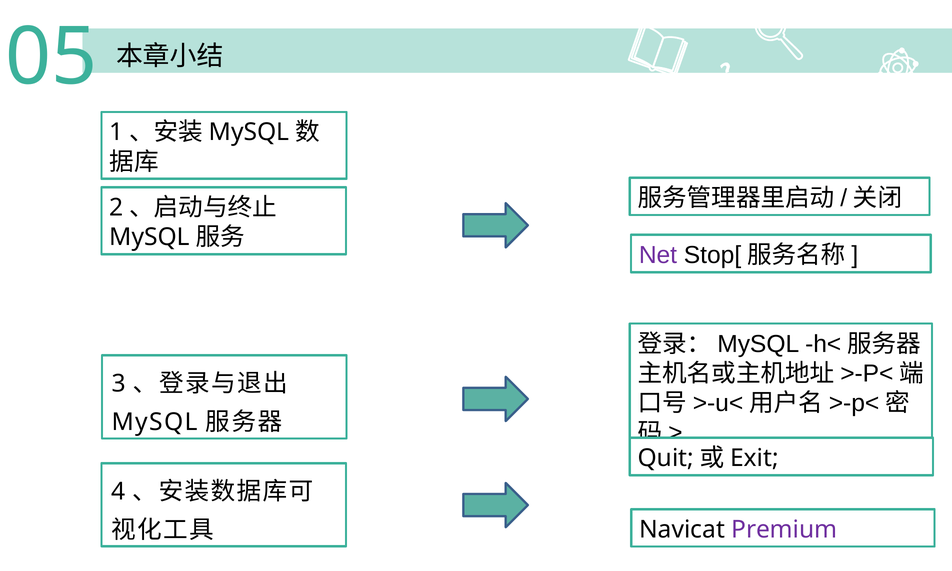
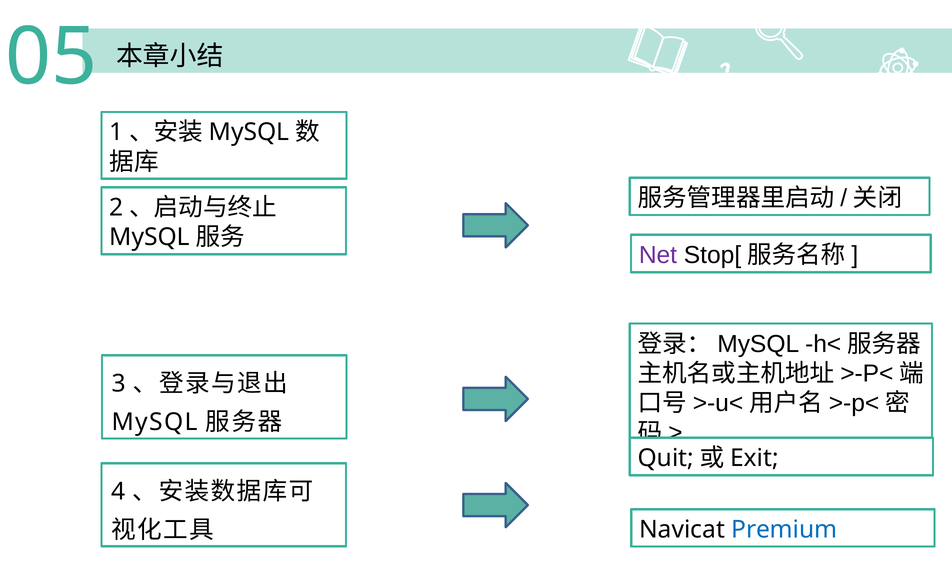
Premium colour: purple -> blue (784, 530)
